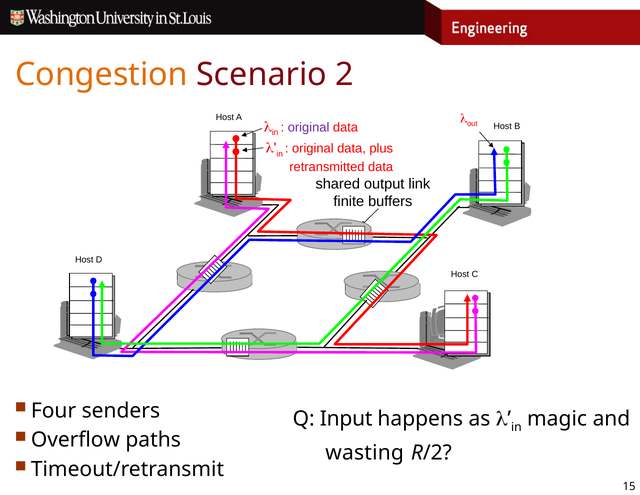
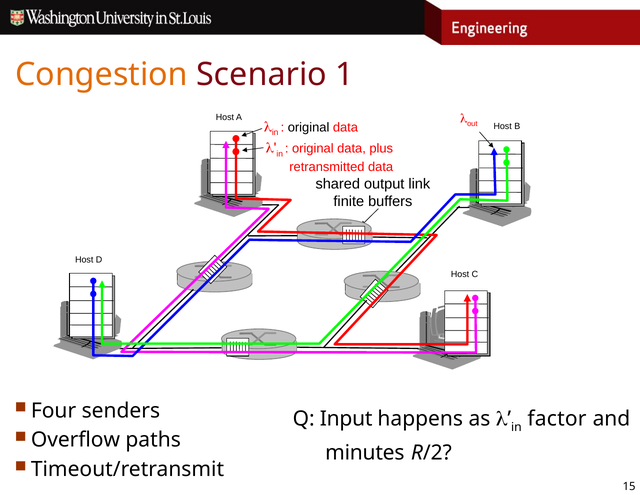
2: 2 -> 1 (345, 75)
original colour: purple -> black (309, 127)
magic: magic -> factor (557, 419)
wasting: wasting -> minutes (365, 452)
